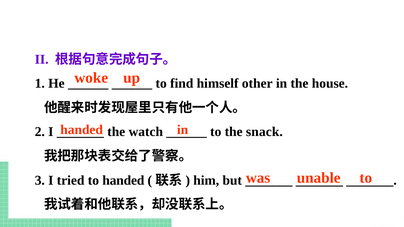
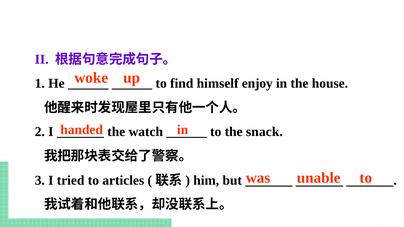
other: other -> enjoy (257, 84)
to handed: handed -> articles (123, 181)
